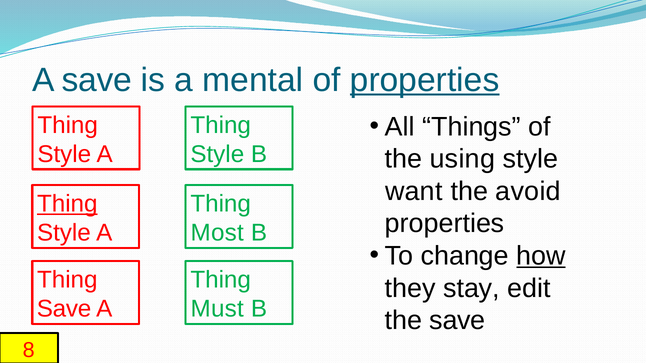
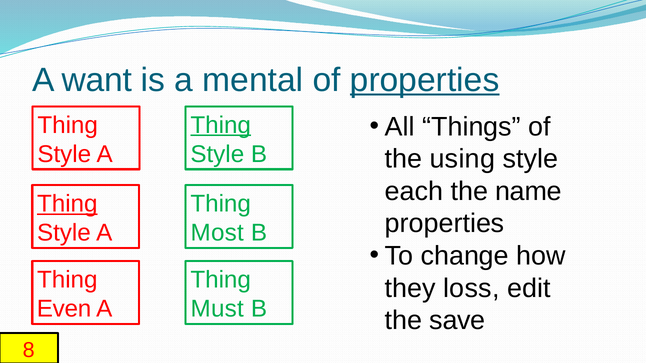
A save: save -> want (97, 80)
Thing underline: none -> present (221, 125)
want: want -> each (414, 192)
avoid: avoid -> name (528, 192)
how underline: present -> none (541, 256)
stay: stay -> loss (471, 288)
Save: Save -> Even (64, 309)
